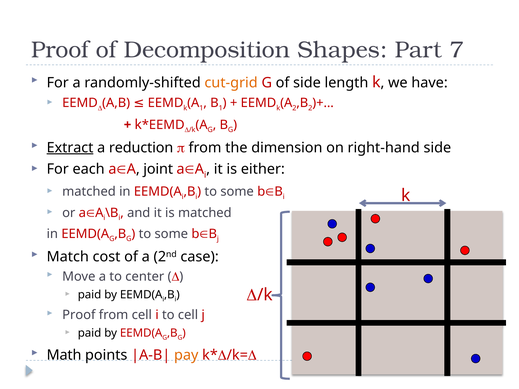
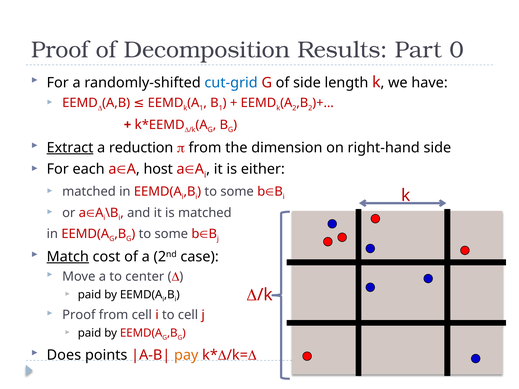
Shapes: Shapes -> Results (343, 50)
7: 7 -> 0 (457, 50)
cut-grid colour: orange -> blue (231, 83)
joint: joint -> host (158, 169)
Match underline: none -> present (68, 257)
Math: Math -> Does (64, 355)
